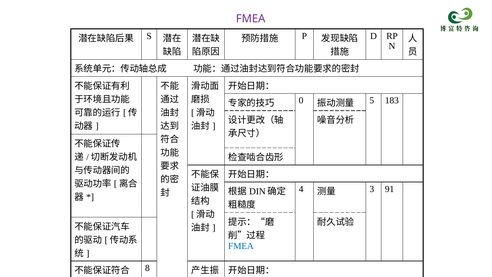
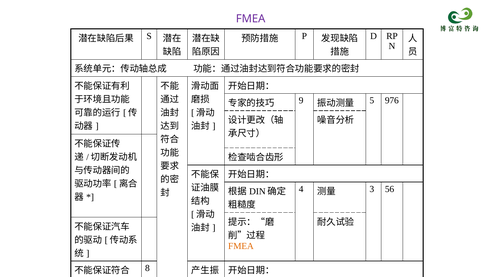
0: 0 -> 9 (301, 101)
183: 183 -> 976 (392, 101)
91: 91 -> 56 (390, 189)
FMEA colour: blue -> orange (241, 246)
